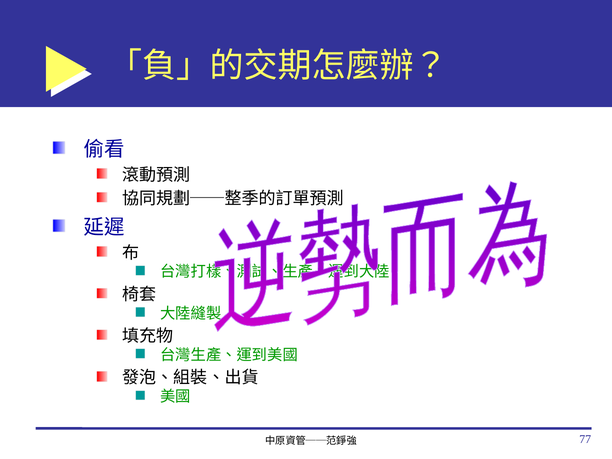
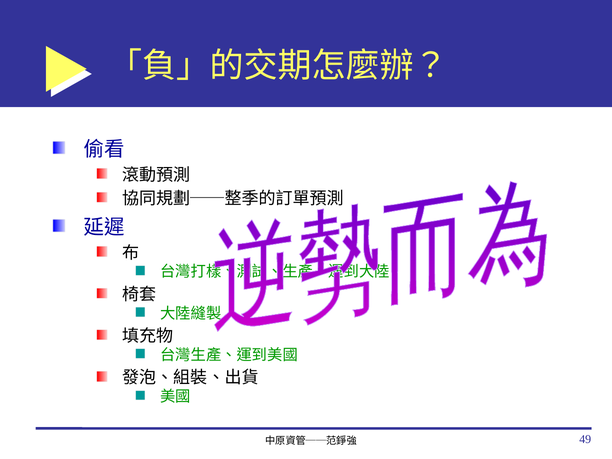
77: 77 -> 49 (585, 439)
